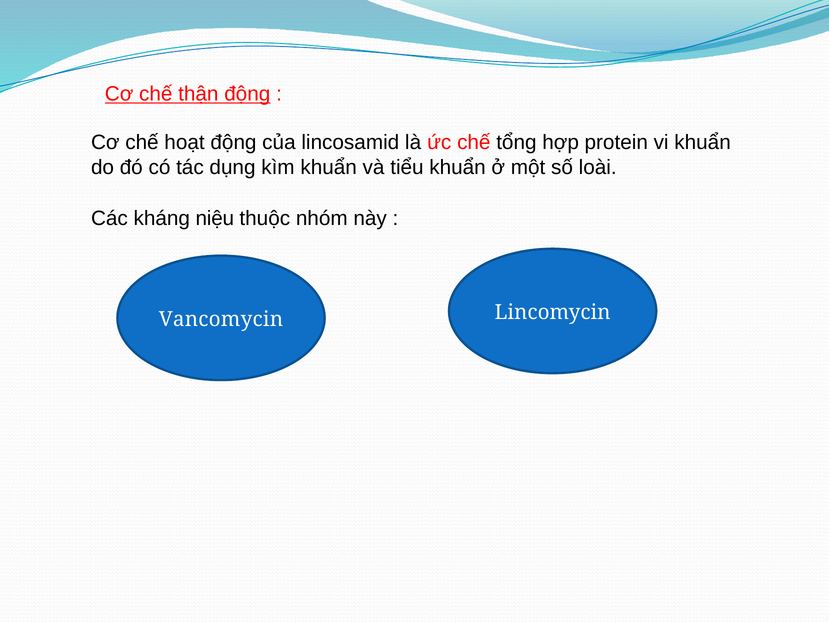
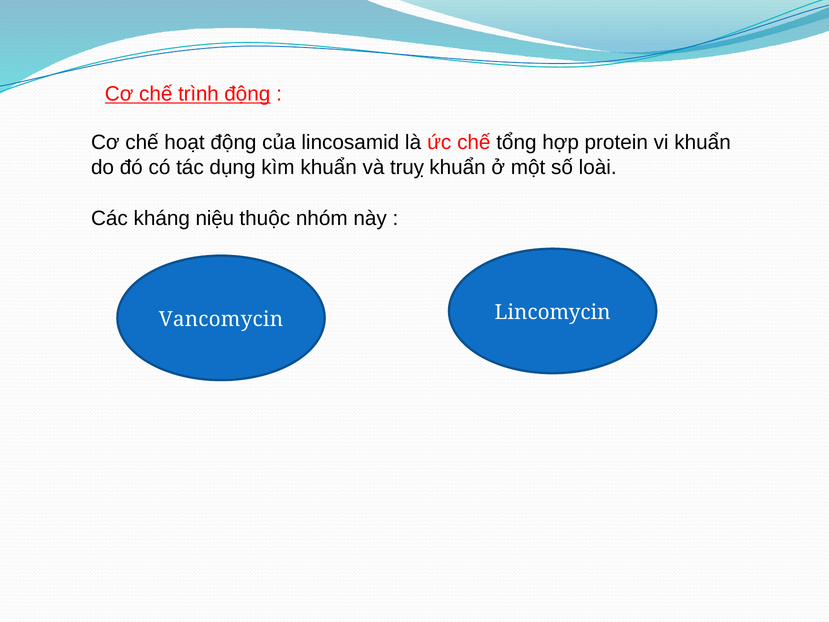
thận: thận -> trình (198, 94)
tiểu: tiểu -> truỵ (407, 167)
